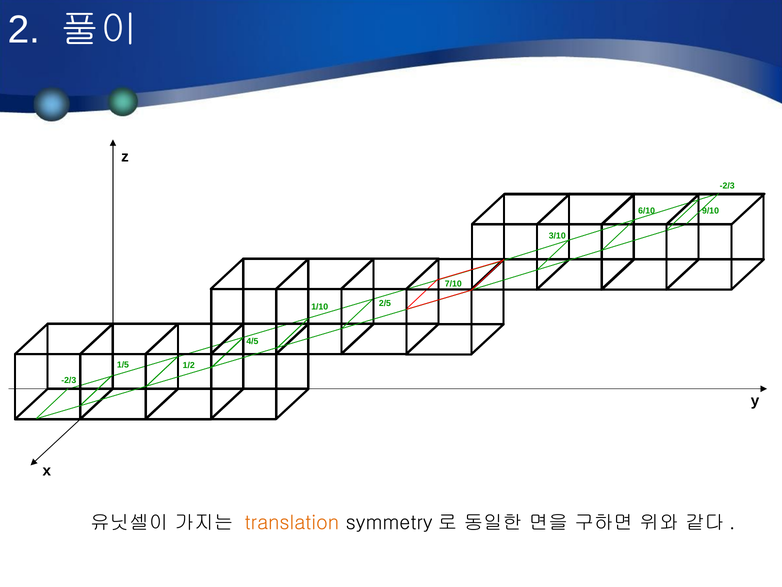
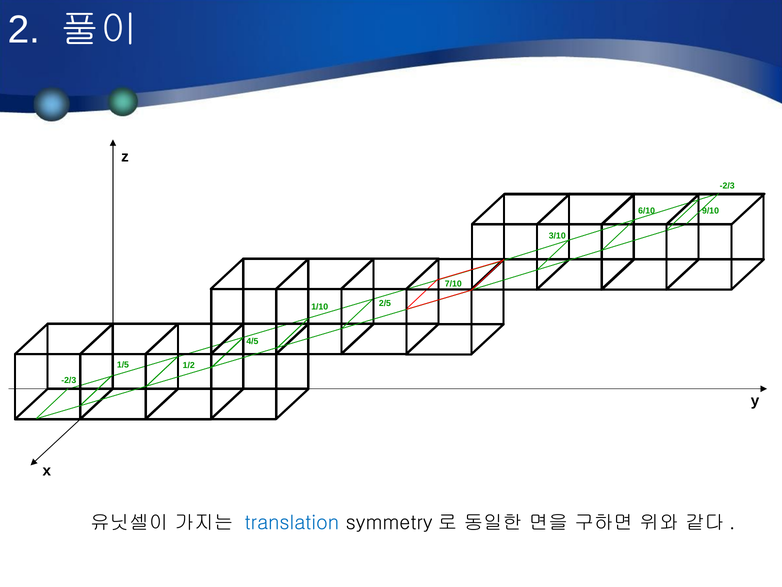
translation colour: orange -> blue (292, 522)
